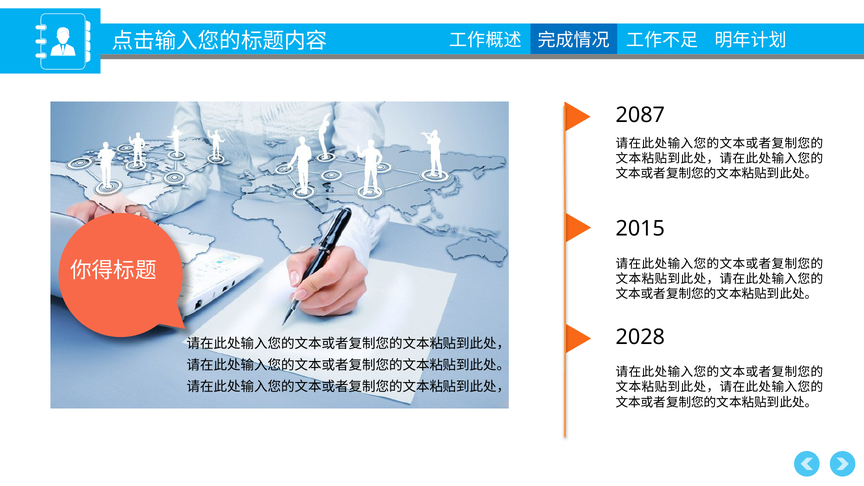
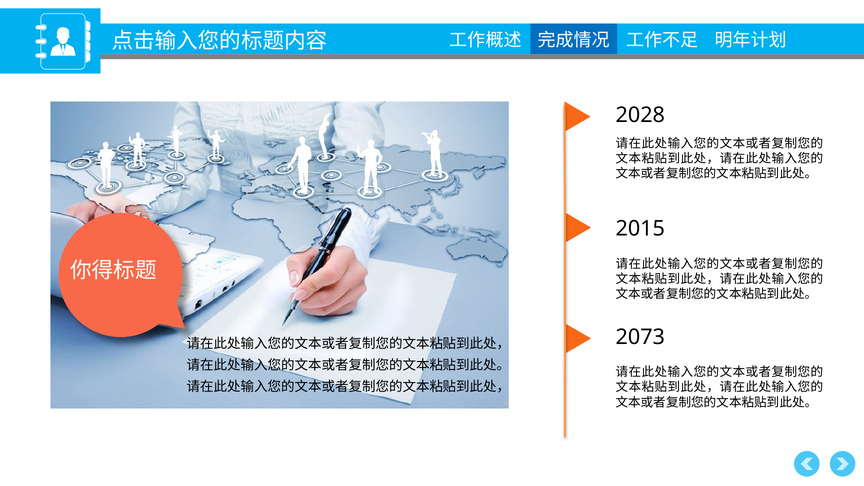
2087: 2087 -> 2028 (640, 115)
2028: 2028 -> 2073 (640, 337)
